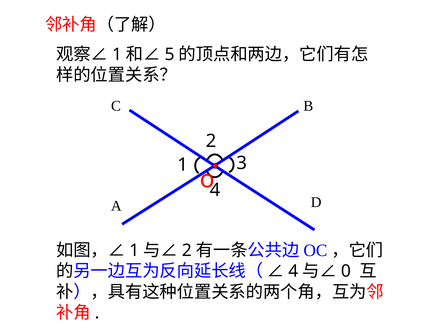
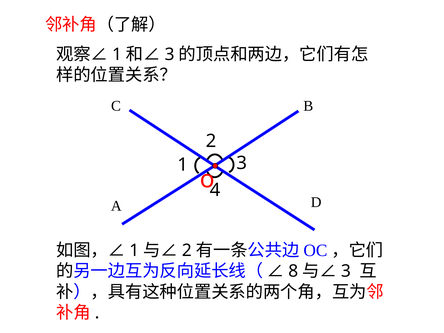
5: 5 -> 3 (170, 54)
4: 4 -> 8 (293, 271)
0: 0 -> 3 (346, 271)
